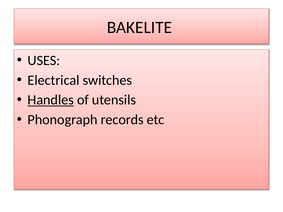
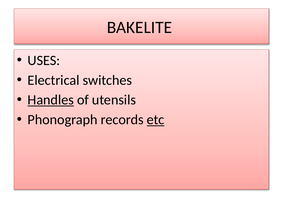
etc underline: none -> present (156, 120)
